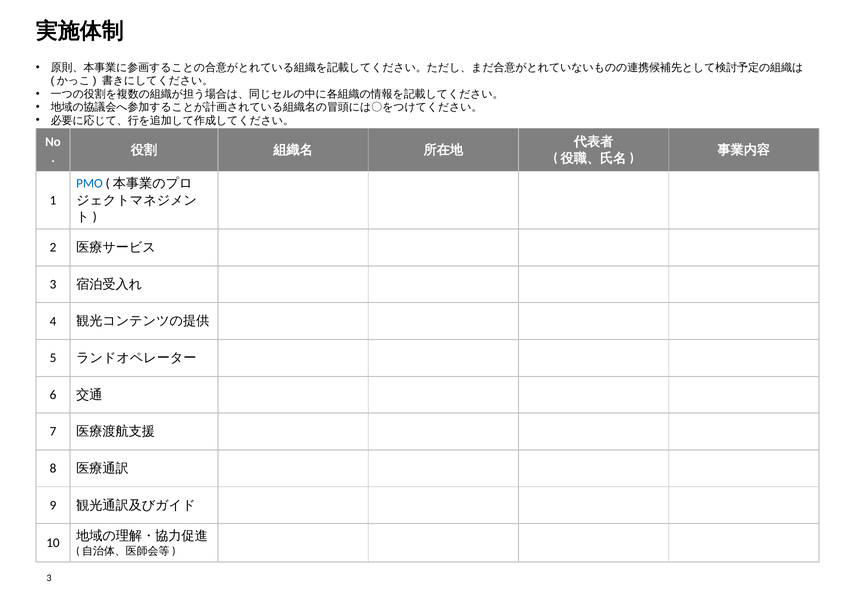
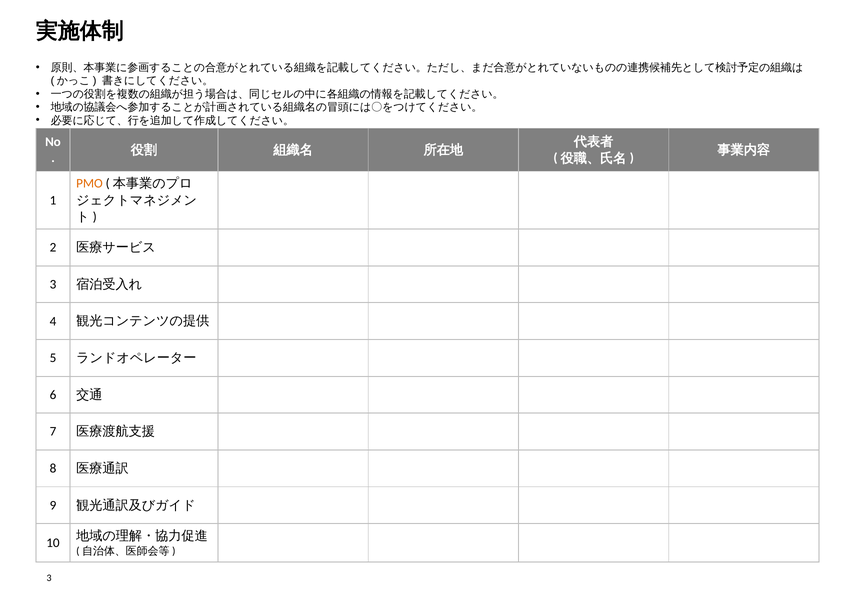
PMO colour: blue -> orange (89, 184)
